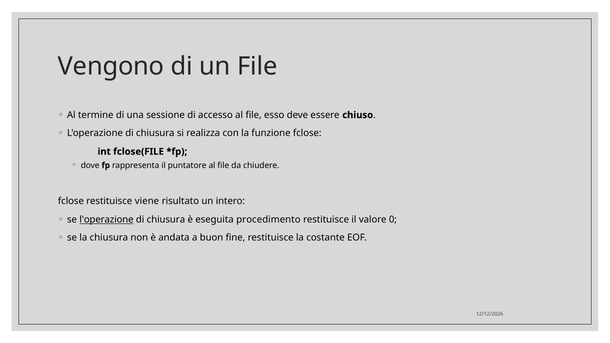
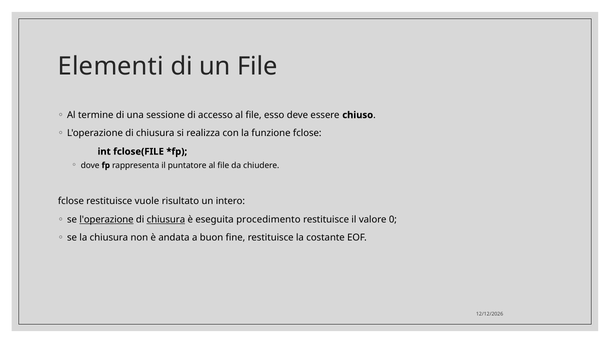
Vengono: Vengono -> Elementi (111, 66)
viene: viene -> vuole (147, 201)
chiusura underline: none -> present (166, 220)
